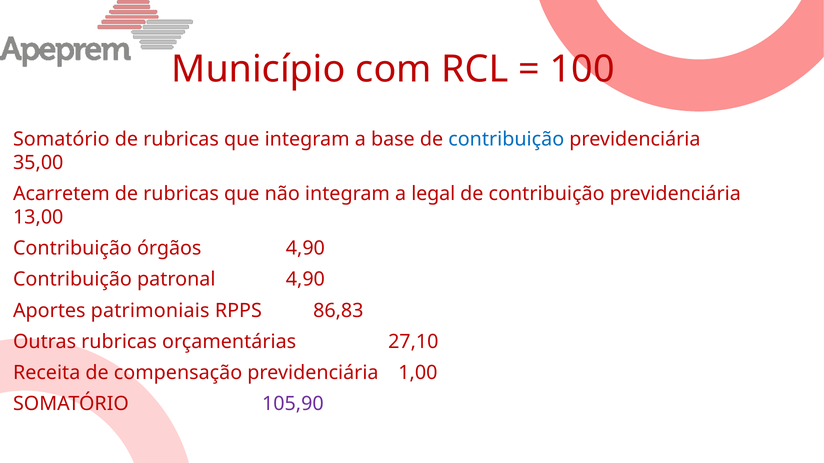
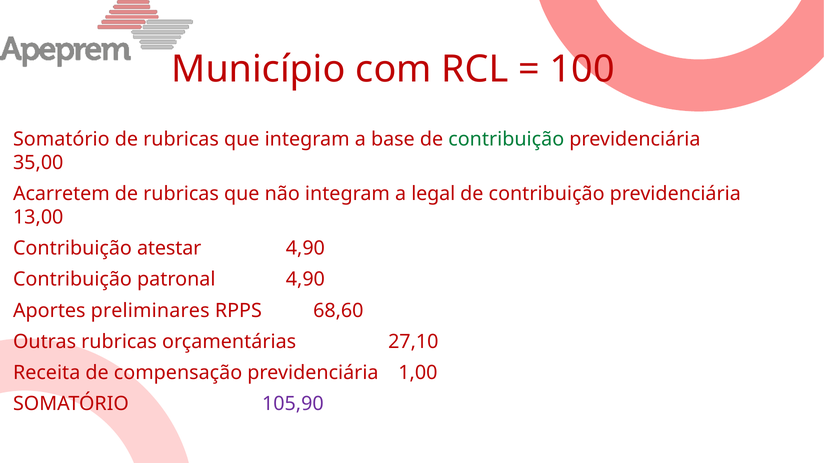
contribuição colour: blue -> green (506, 139)
órgãos: órgãos -> atestar (169, 249)
patrimoniais: patrimoniais -> preliminares (150, 311)
86,83: 86,83 -> 68,60 (338, 311)
